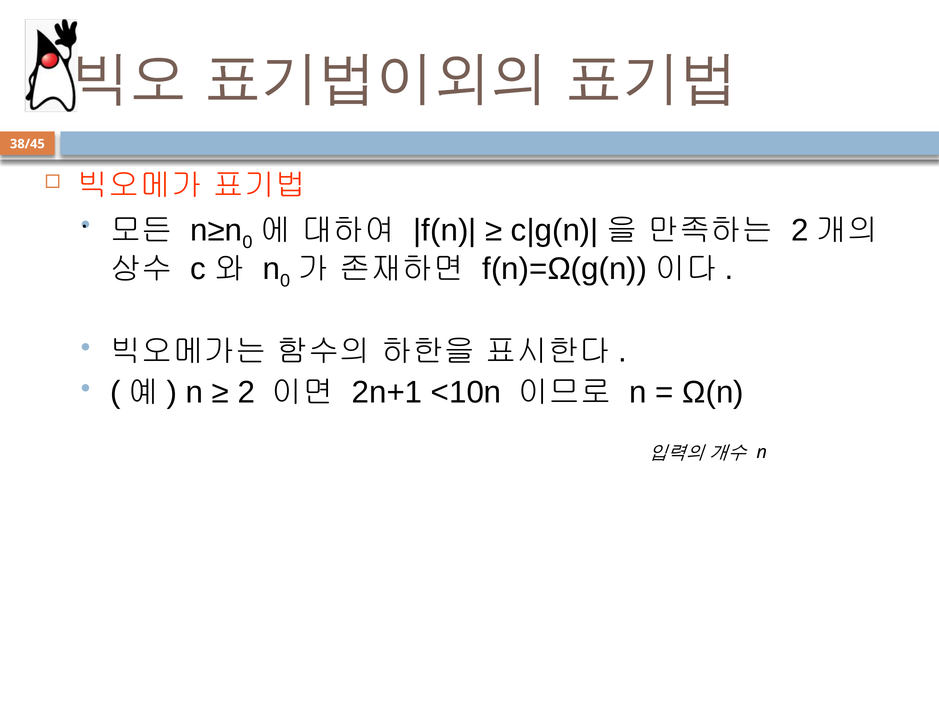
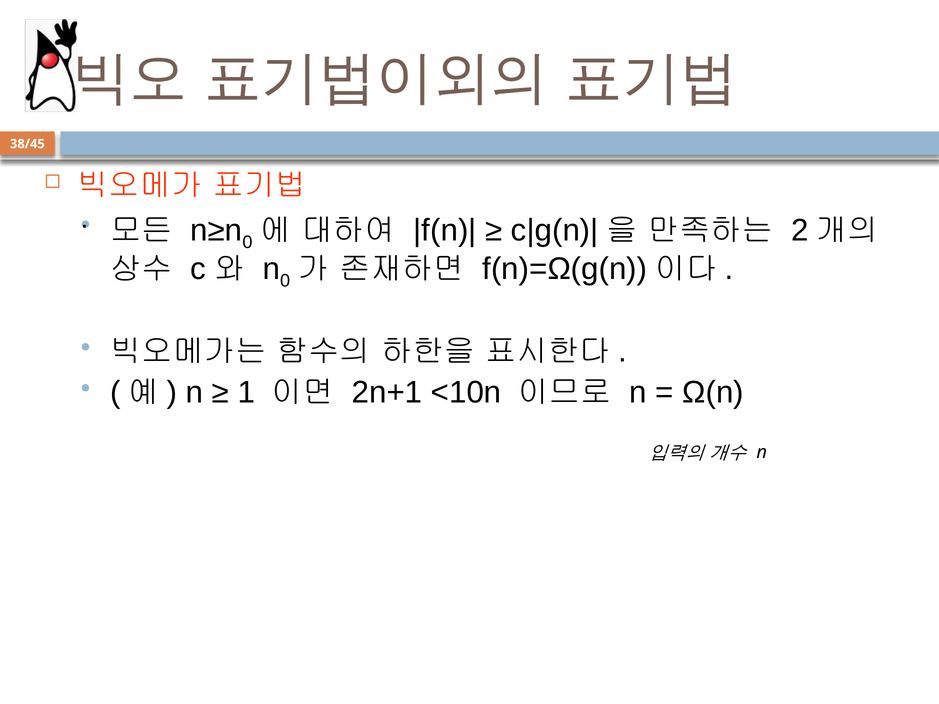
2: 2 -> 1 (246, 393)
